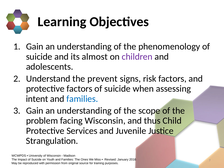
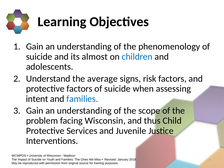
children colour: purple -> blue (137, 57)
prevent: prevent -> average (102, 79)
Strangulation: Strangulation -> Interventions (52, 141)
